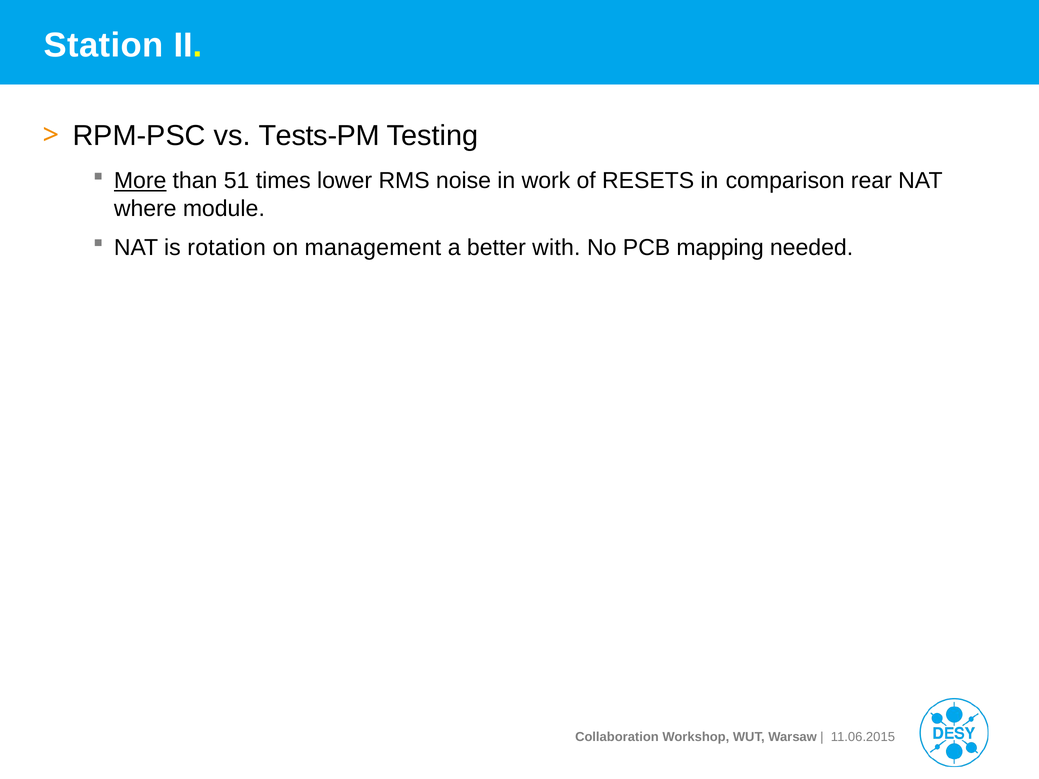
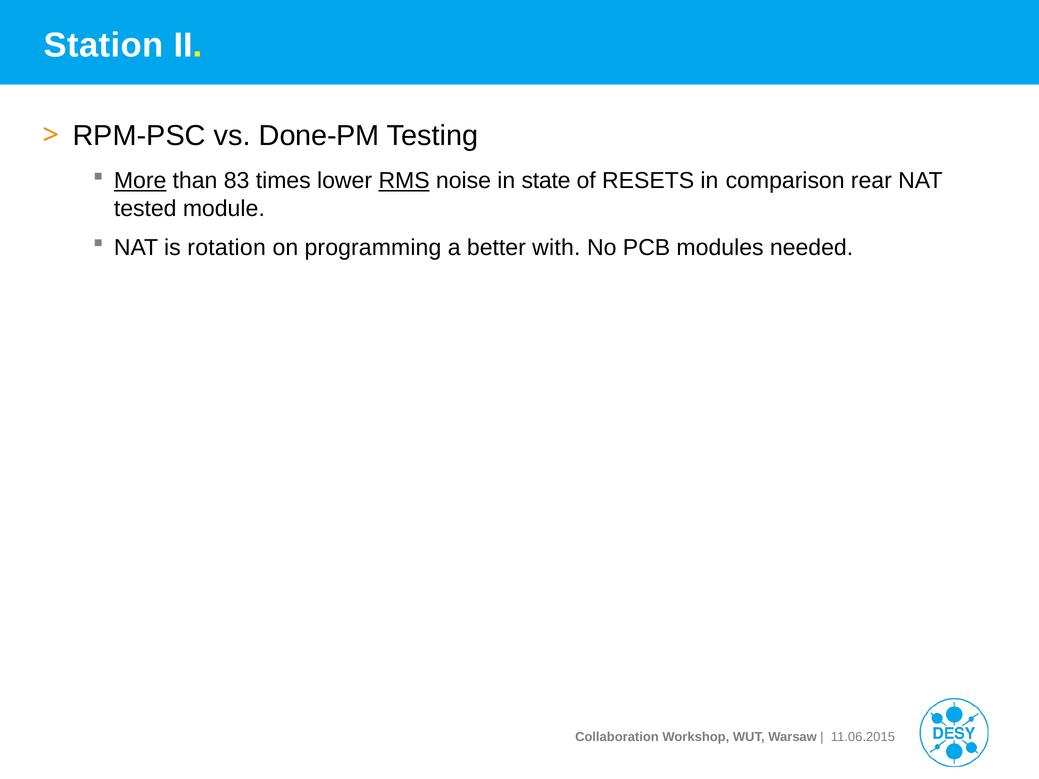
Tests-PM: Tests-PM -> Done-PM (319, 136)
51: 51 -> 83 (237, 181)
RMS underline: none -> present (404, 181)
work: work -> state (546, 181)
where: where -> tested (145, 209)
management: management -> programming (373, 248)
mapping: mapping -> modules (720, 248)
